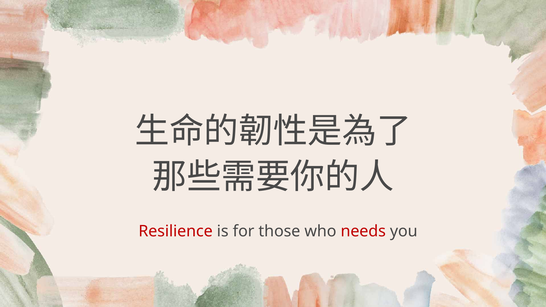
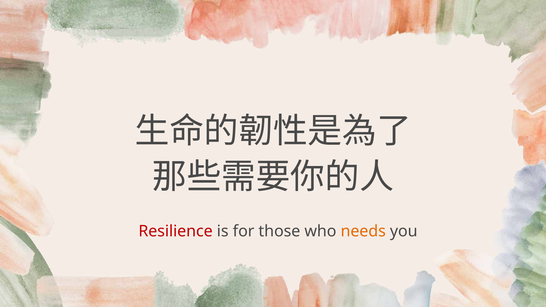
needs colour: red -> orange (363, 231)
